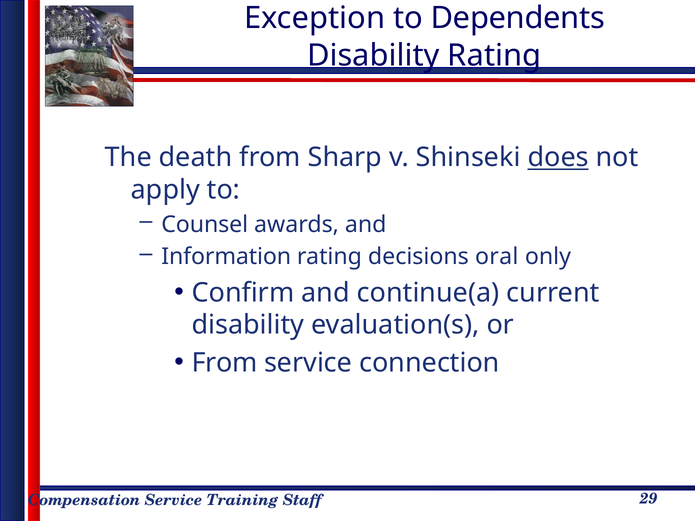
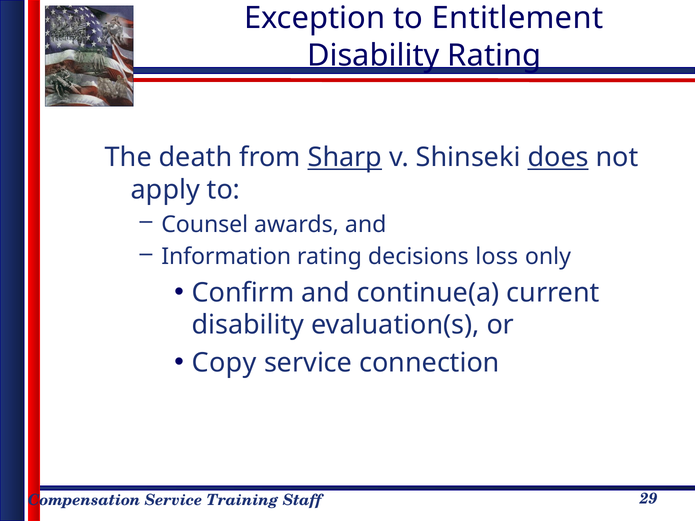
Dependents: Dependents -> Entitlement (517, 18)
Sharp underline: none -> present (345, 158)
oral: oral -> loss (497, 257)
From: From -> Copy (224, 363)
